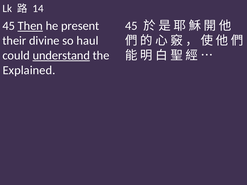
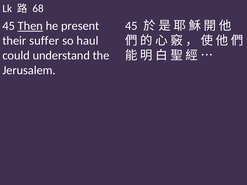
14: 14 -> 68 (38, 9)
divine: divine -> suffer (44, 41)
understand underline: present -> none (61, 56)
Explained: Explained -> Jerusalem (29, 70)
